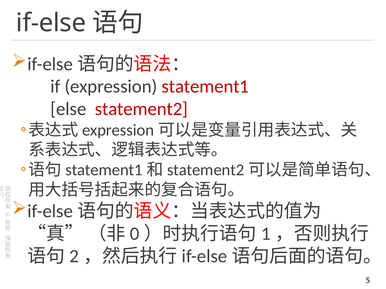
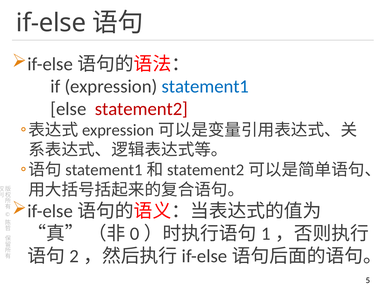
statement1 colour: red -> blue (205, 87)
